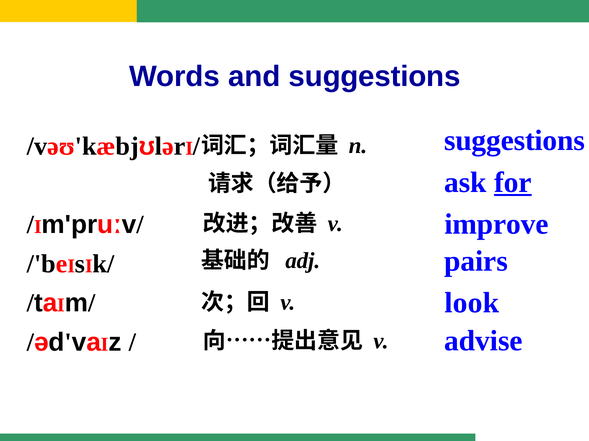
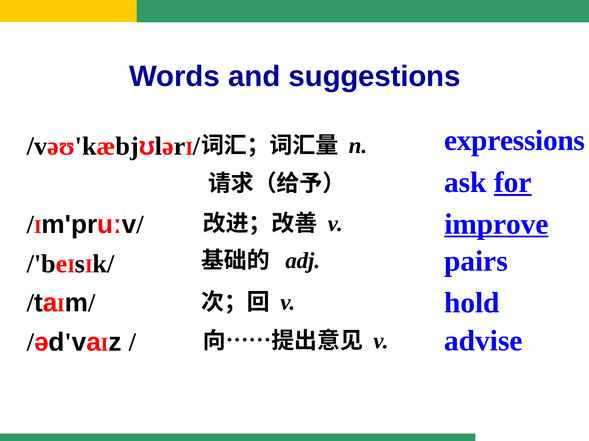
n suggestions: suggestions -> expressions (515, 141)
improve underline: none -> present (497, 224)
look: look -> hold (472, 303)
